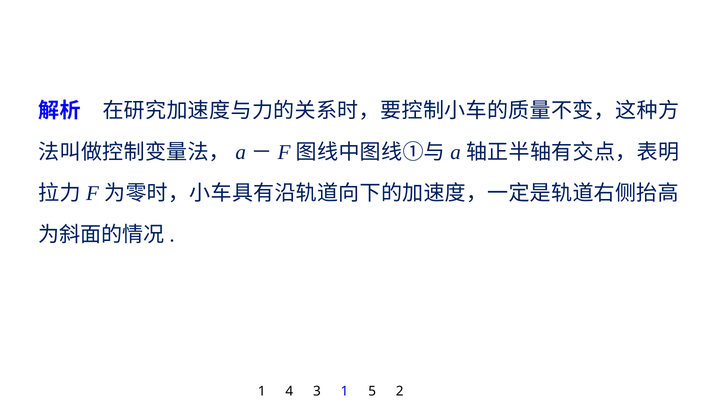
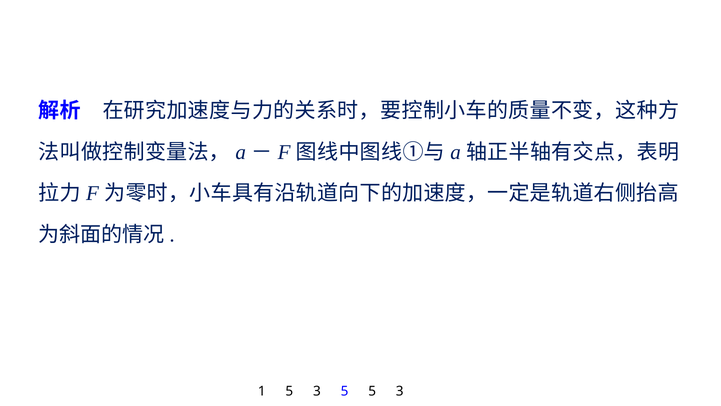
1 4: 4 -> 5 (289, 391)
3 1: 1 -> 5 (345, 391)
2: 2 -> 3 (400, 391)
